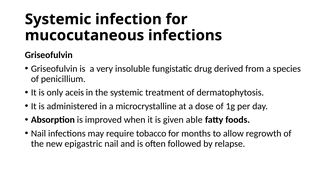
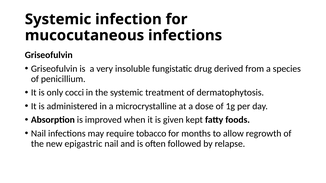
aceis: aceis -> cocci (75, 93)
able: able -> kept (194, 120)
